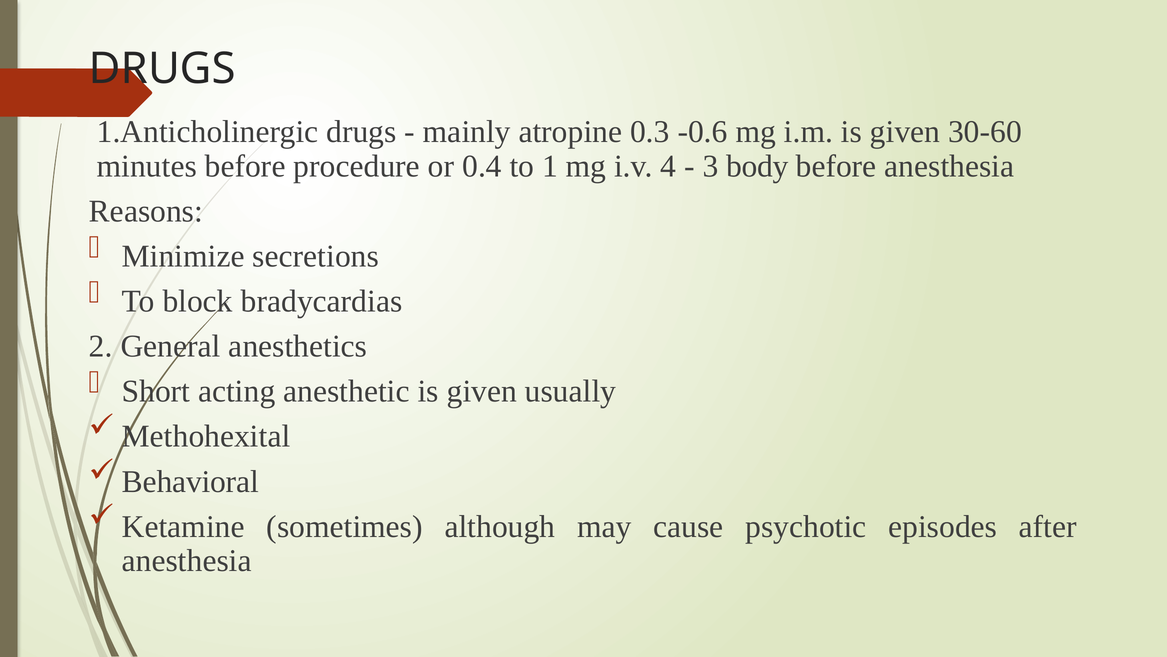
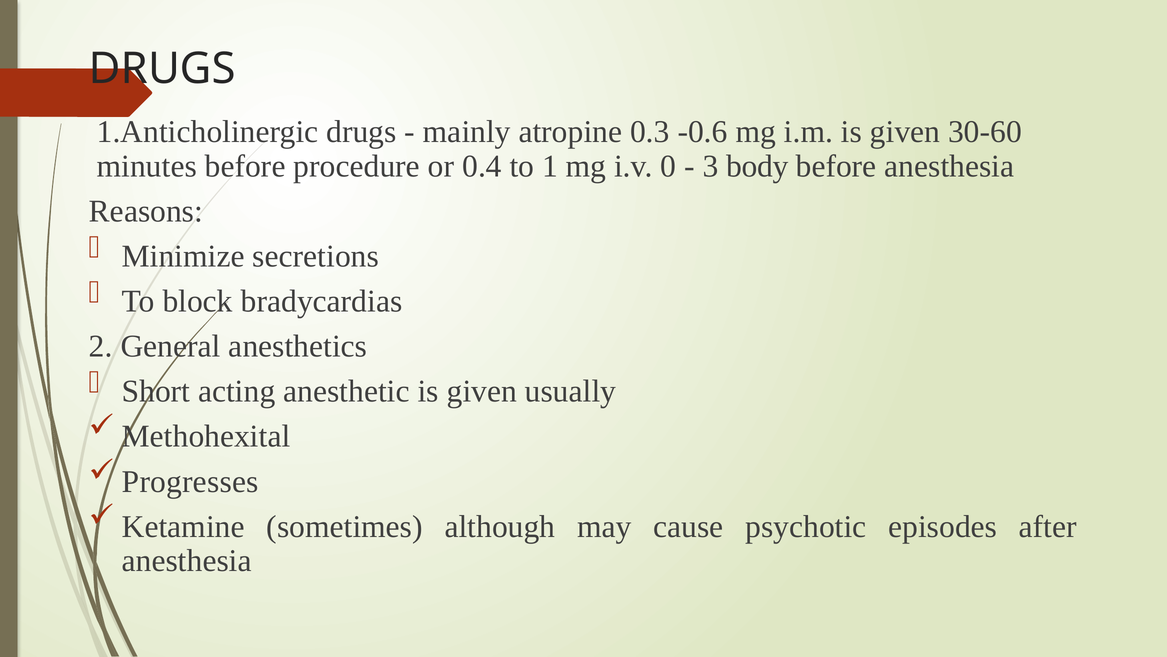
4: 4 -> 0 (668, 166)
Behavioral: Behavioral -> Progresses (190, 481)
